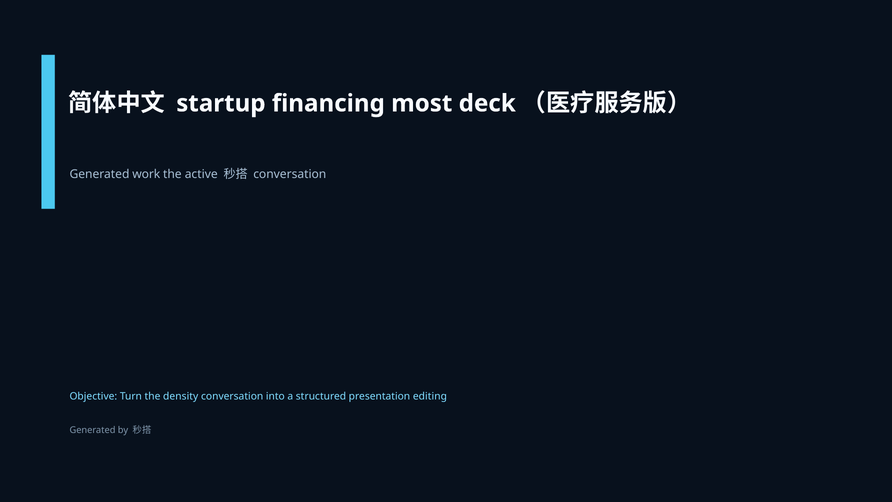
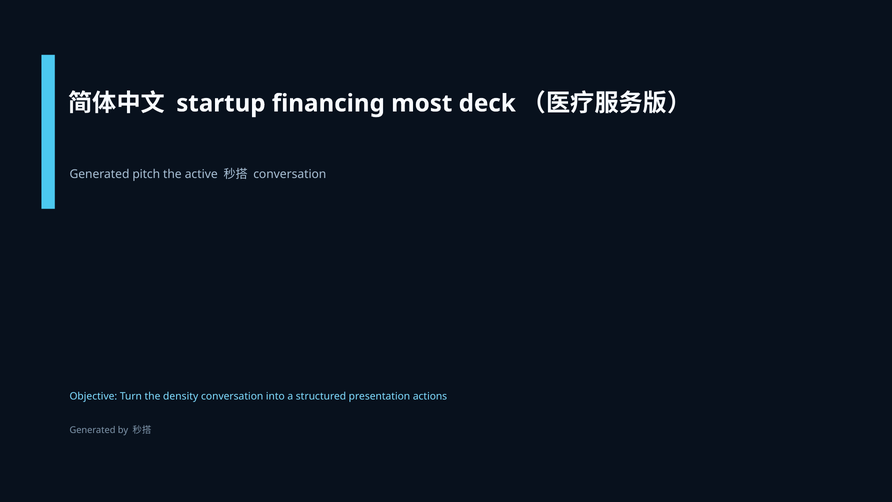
work: work -> pitch (146, 174)
editing: editing -> actions (430, 396)
